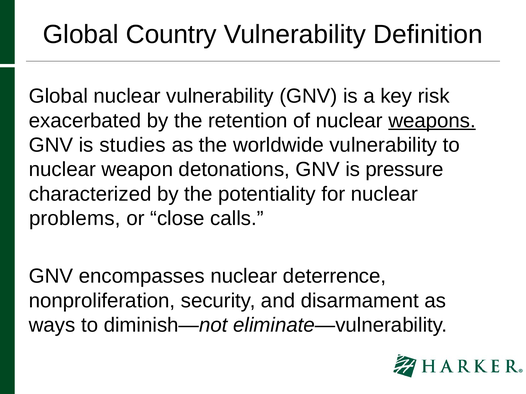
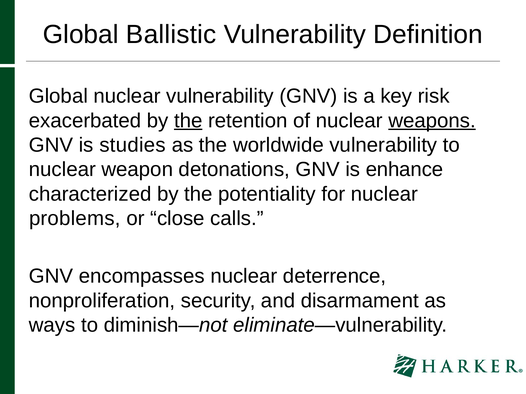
Country: Country -> Ballistic (171, 35)
the underline: none -> present (188, 121)
pressure: pressure -> enhance (404, 170)
